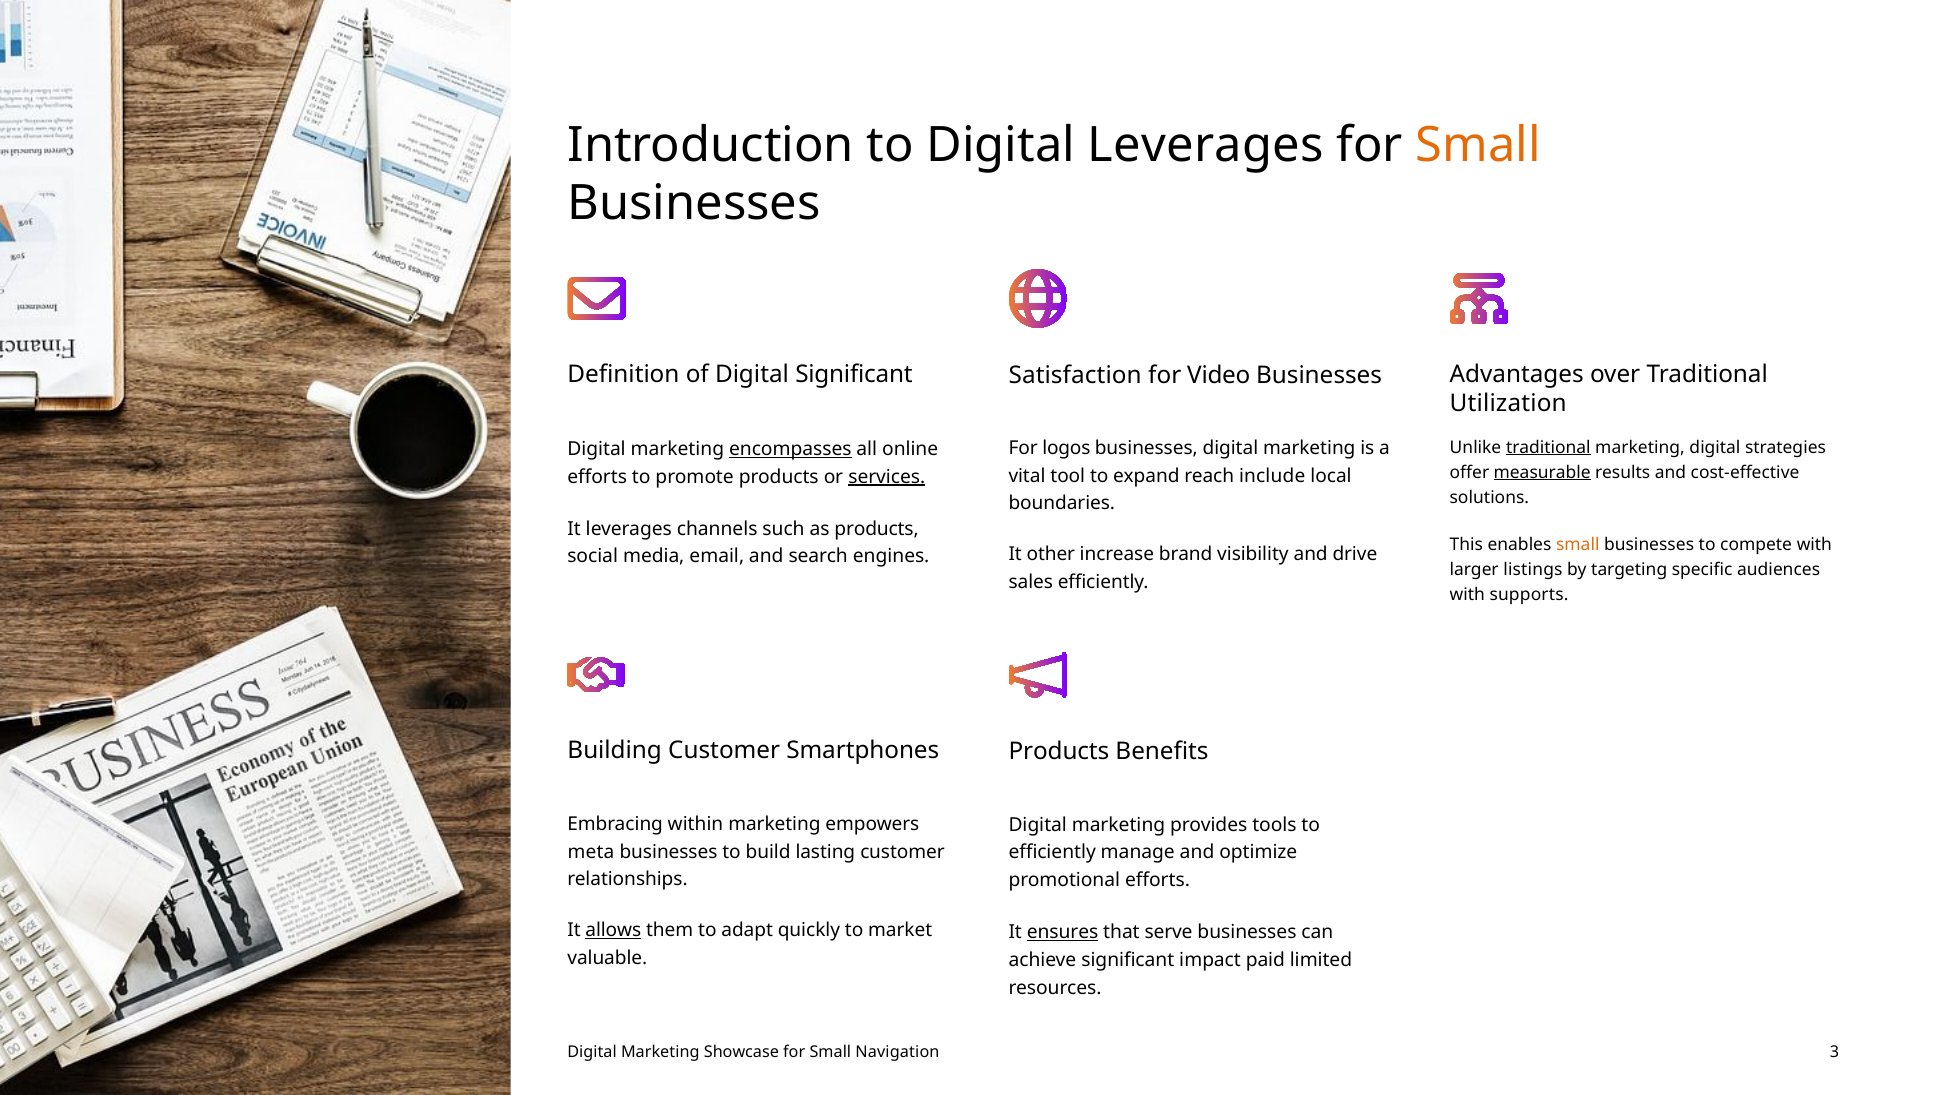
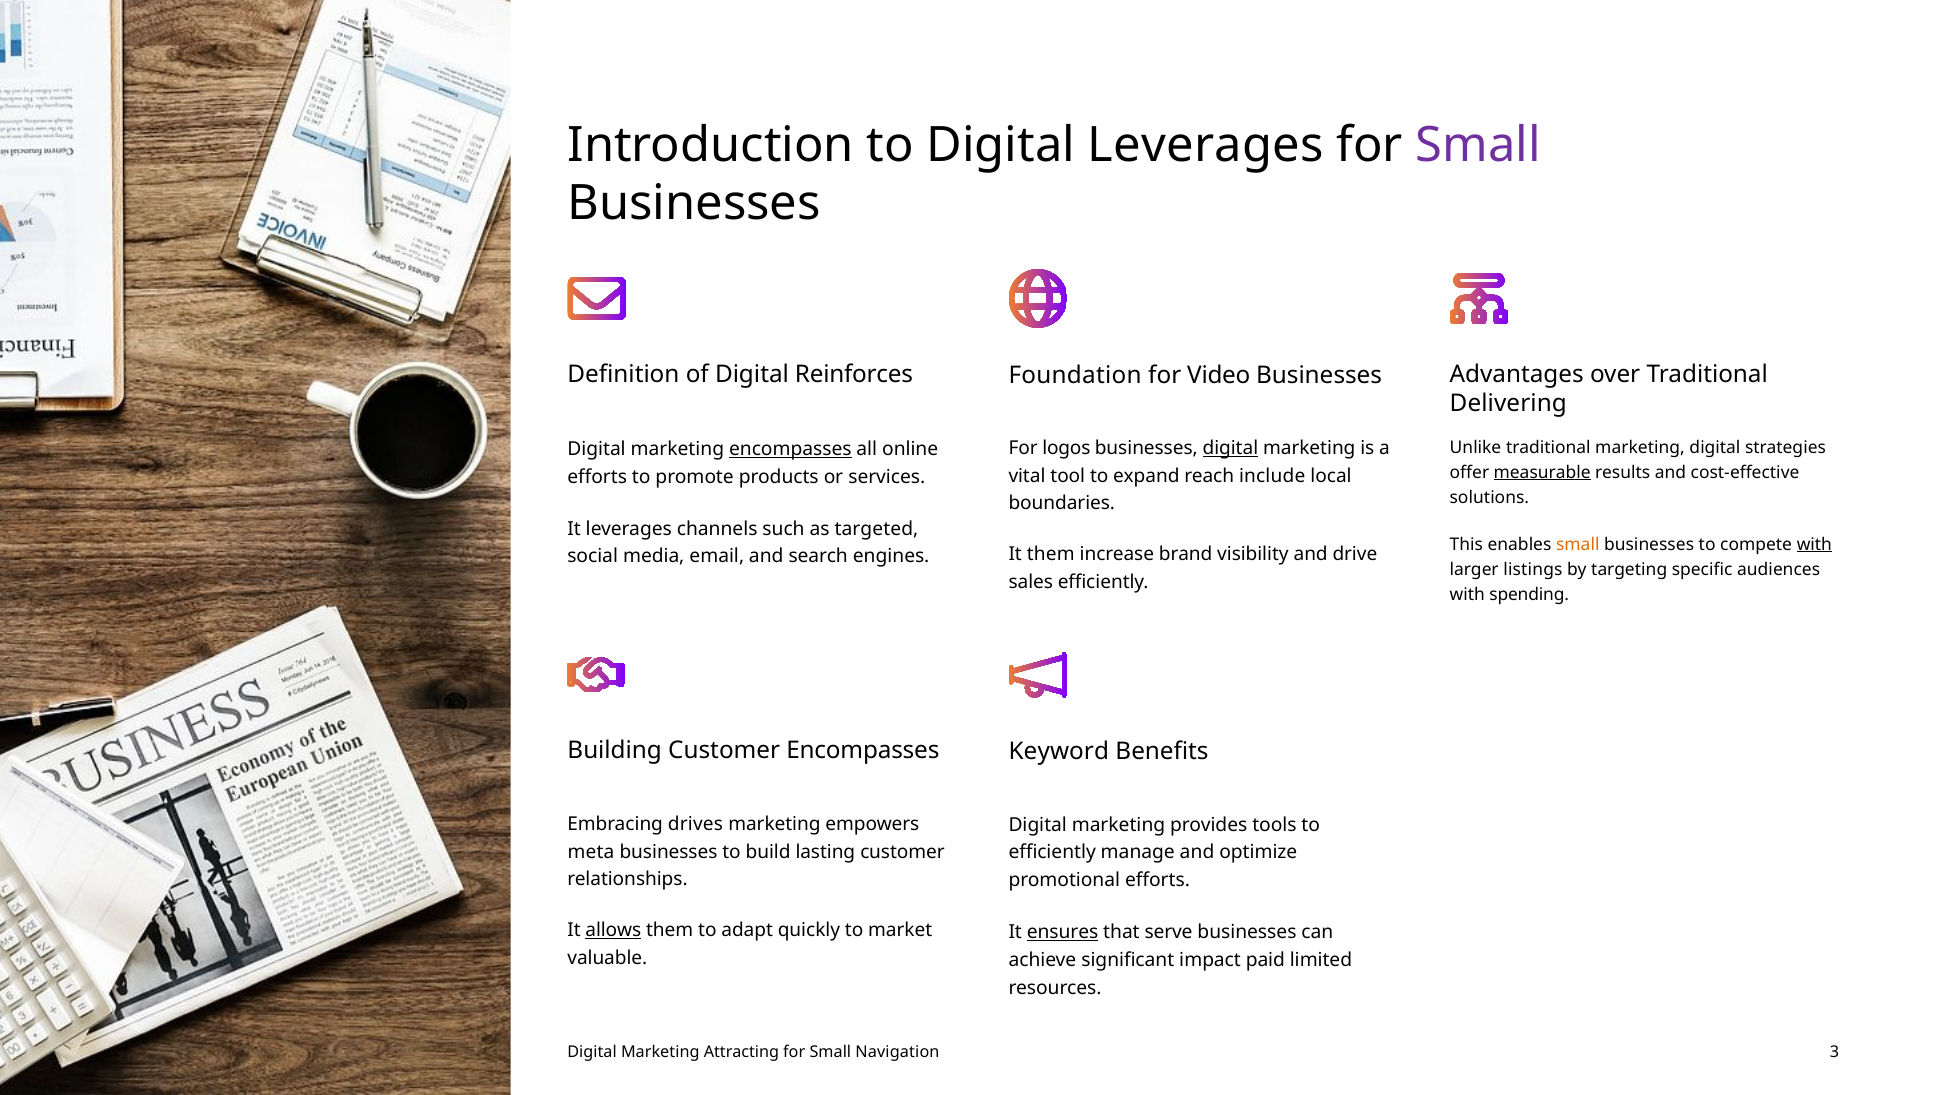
Small colour: orange -> purple (1478, 145)
Digital Significant: Significant -> Reinforces (854, 374)
Satisfaction: Satisfaction -> Foundation (1075, 376)
Utilization: Utilization -> Delivering (1508, 404)
traditional underline: present -> none (1548, 447)
digital underline: none -> present (1230, 449)
services underline: present -> none (887, 476)
as products: products -> targeted (876, 528)
with underline: none -> present (1814, 544)
It other: other -> them (1051, 554)
supports: supports -> spending (1529, 594)
Customer Smartphones: Smartphones -> Encompasses (863, 750)
Products: Products -> Keyword (1059, 751)
within: within -> drives (695, 824)
Showcase: Showcase -> Attracting (741, 1052)
